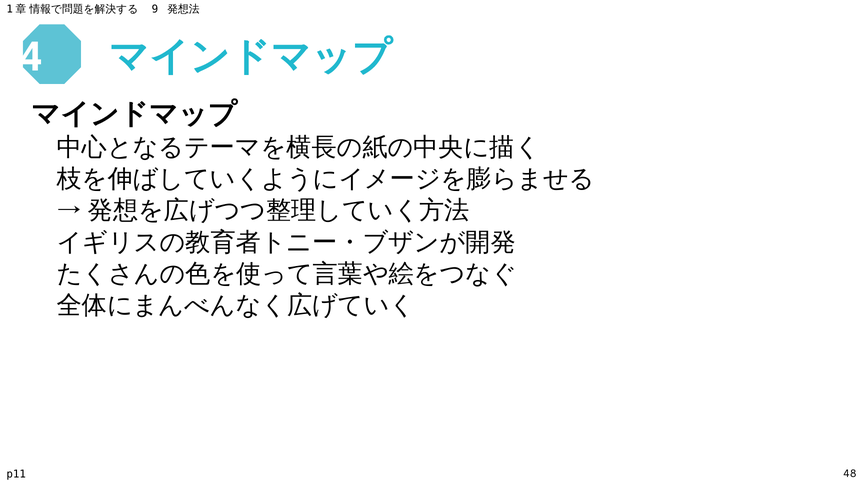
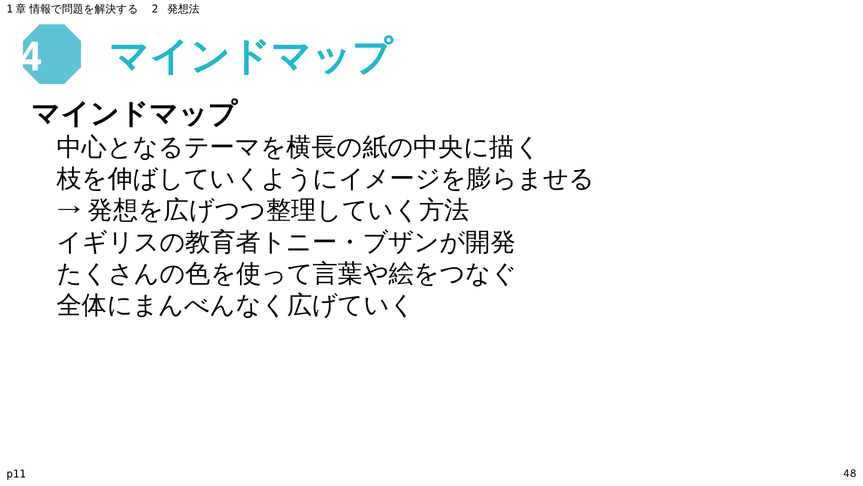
9: 9 -> 2 (155, 9)
